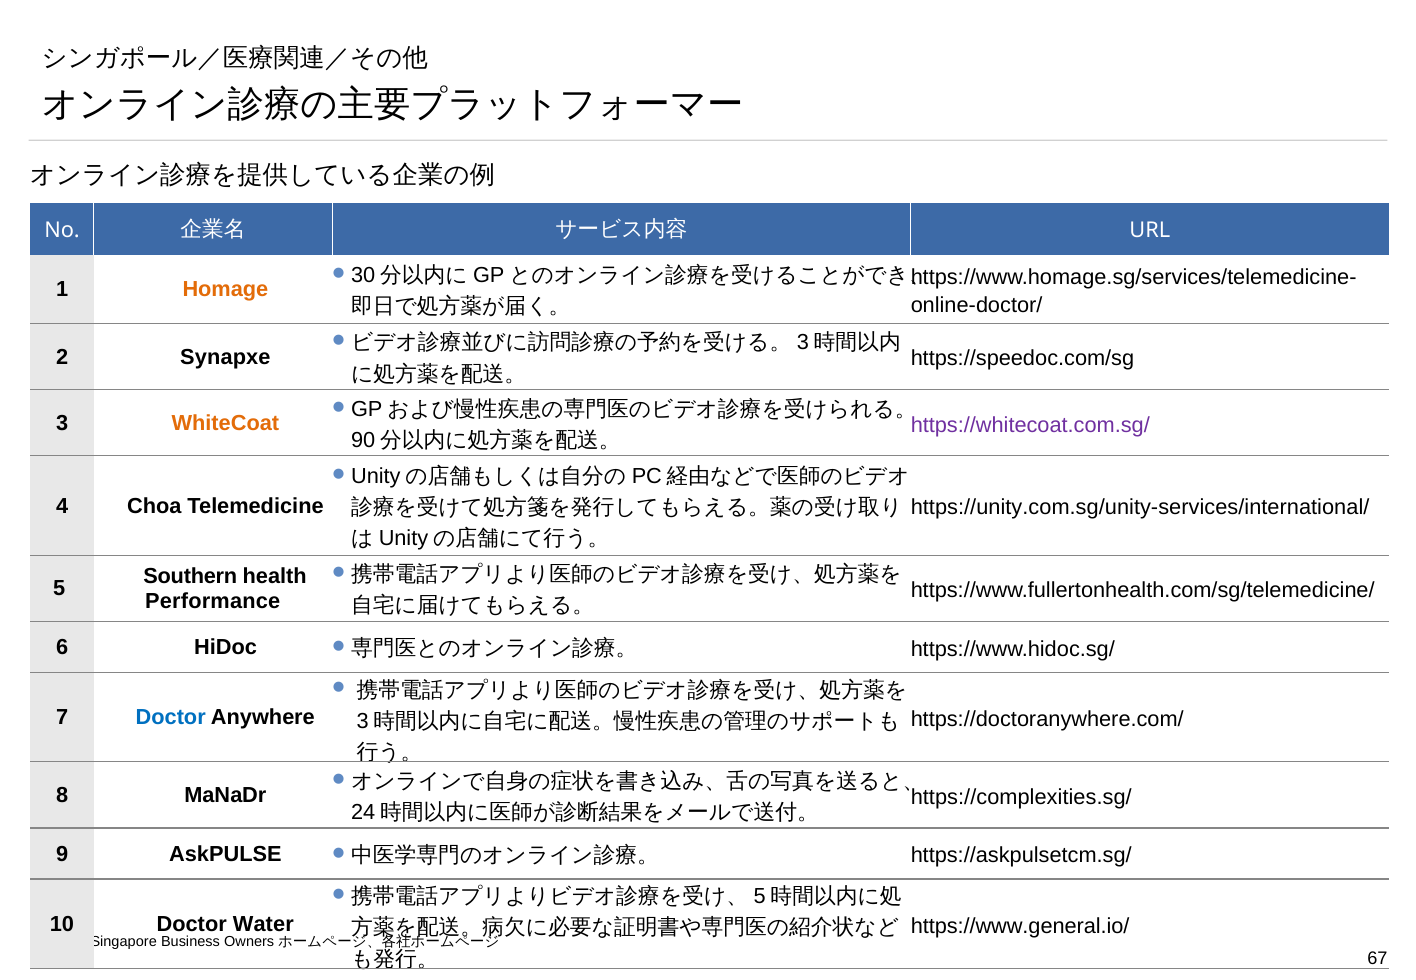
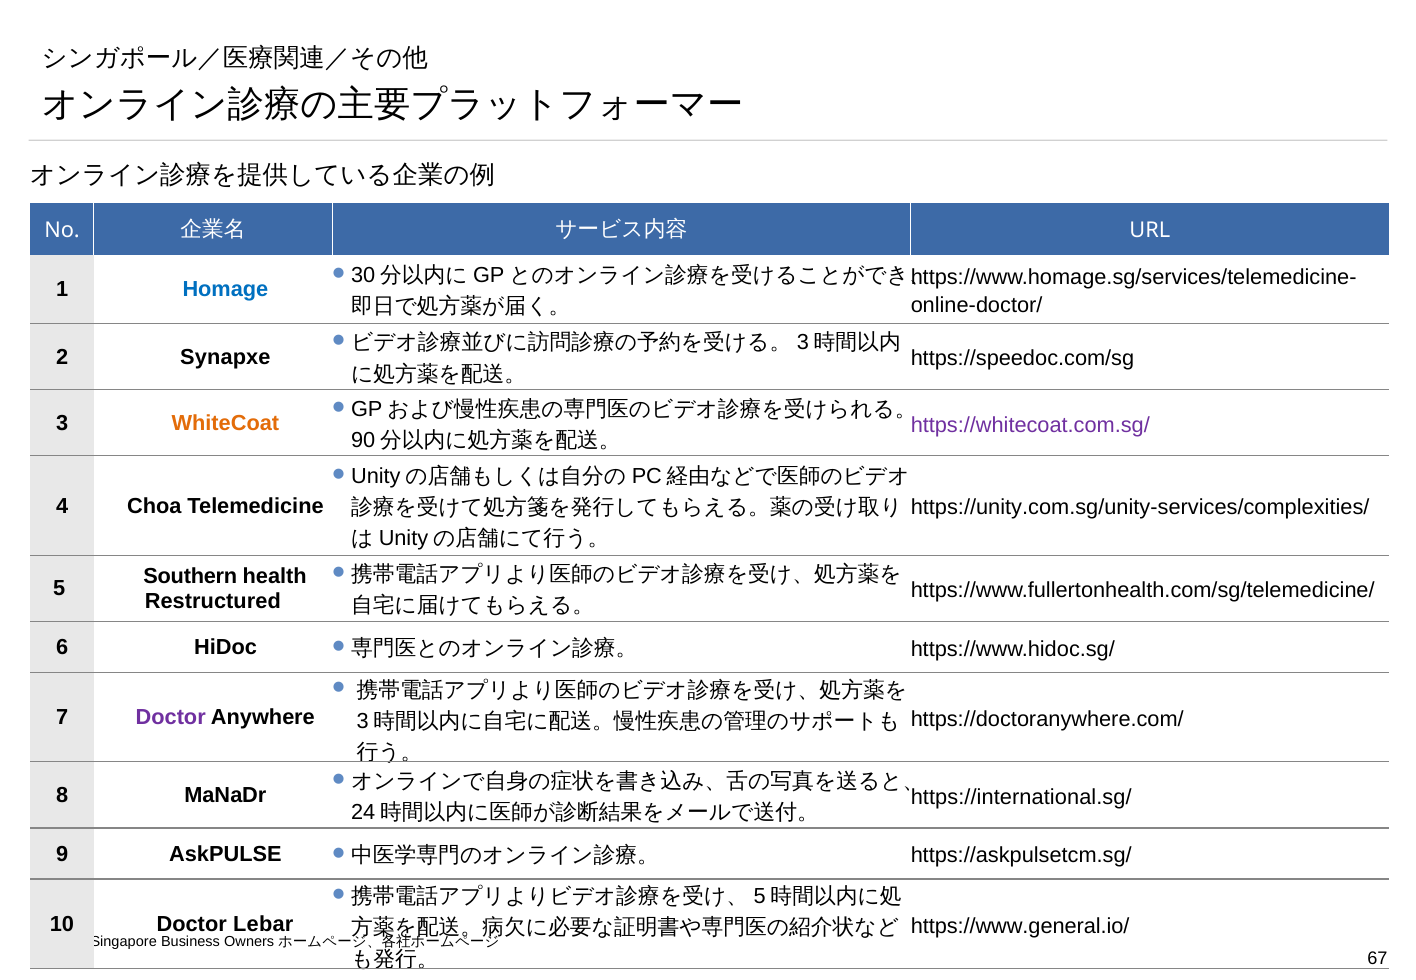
Homage colour: orange -> blue (225, 290)
https://unity.com.sg/unity-services/international/: https://unity.com.sg/unity-services/international/ -> https://unity.com.sg/unity-services/complexities/ (1140, 508)
Performance: Performance -> Restructured (213, 601)
Doctor colour: blue -> purple (171, 718)
https://complexities.sg/: https://complexities.sg/ -> https://international.sg/ (1021, 797)
Water: Water -> Lebar (263, 924)
